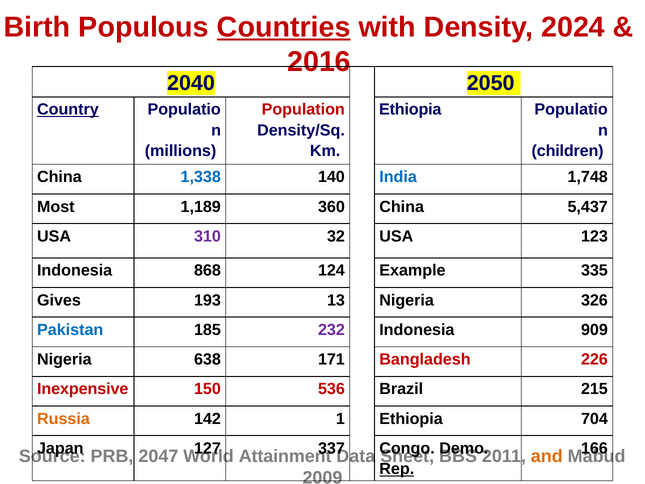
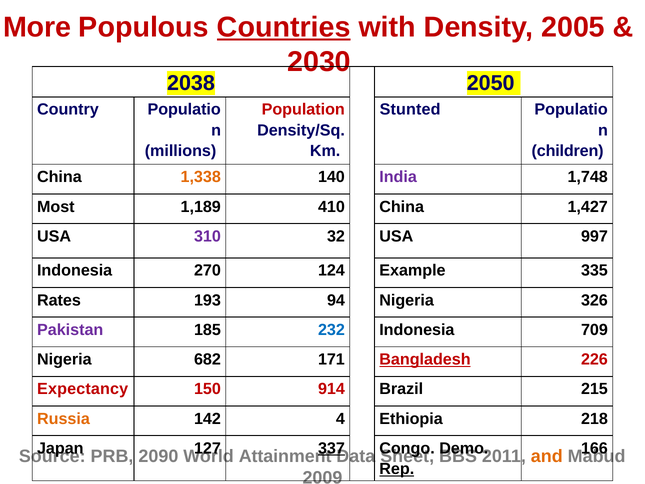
Birth: Birth -> More (37, 27)
2024: 2024 -> 2005 (573, 27)
2016: 2016 -> 2030 (319, 62)
2040: 2040 -> 2038 (191, 83)
Country underline: present -> none (68, 110)
Ethiopia: Ethiopia -> Stunted (410, 110)
1,338 colour: blue -> orange (201, 177)
India colour: blue -> purple (398, 177)
360: 360 -> 410 (331, 207)
5,437: 5,437 -> 1,427 (588, 207)
123: 123 -> 997 (594, 236)
868: 868 -> 270 (207, 271)
Gives: Gives -> Rates (59, 300)
13: 13 -> 94 (336, 300)
Pakistan colour: blue -> purple (70, 330)
232 colour: purple -> blue (331, 330)
909: 909 -> 709 (594, 330)
638: 638 -> 682 (207, 359)
Bangladesh underline: none -> present (425, 359)
Inexpensive: Inexpensive -> Expectancy (83, 389)
536: 536 -> 914 (331, 389)
1: 1 -> 4 (340, 418)
704: 704 -> 218 (594, 418)
337 underline: none -> present (331, 448)
2047: 2047 -> 2090 (158, 456)
